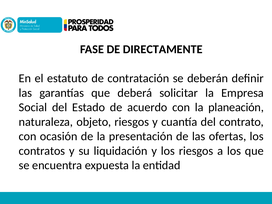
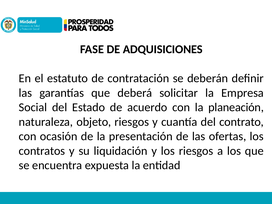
DIRECTAMENTE: DIRECTAMENTE -> ADQUISICIONES (163, 49)
